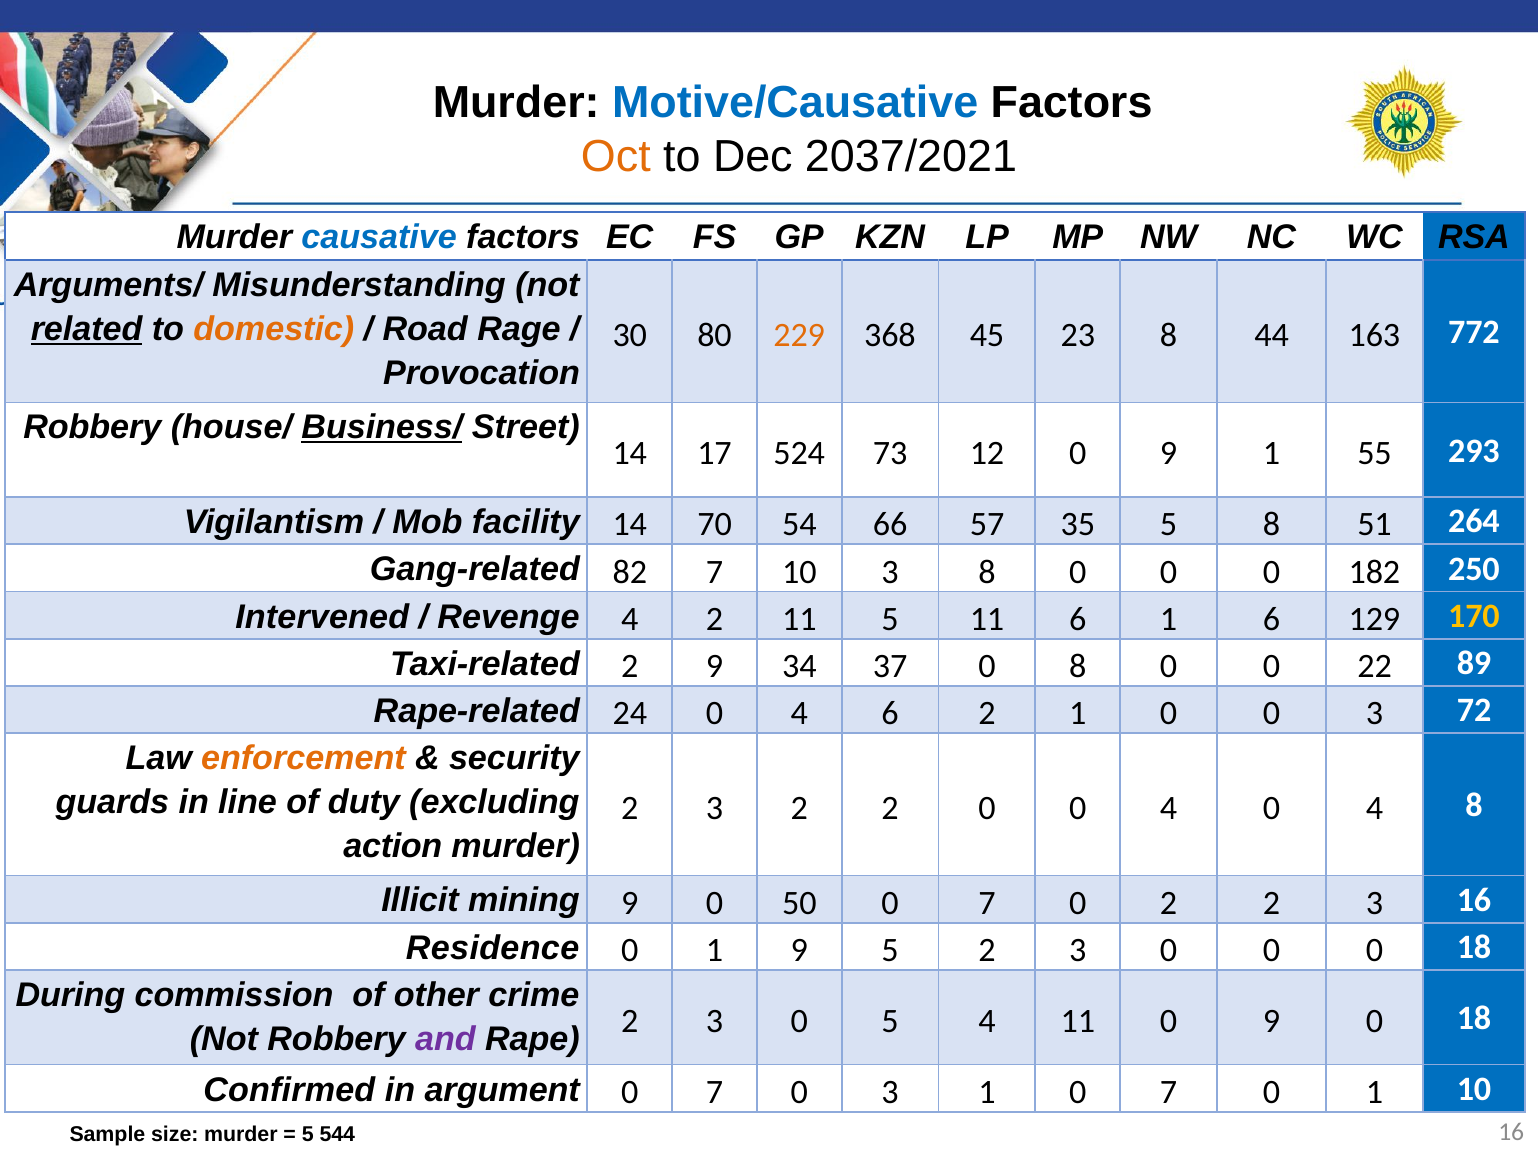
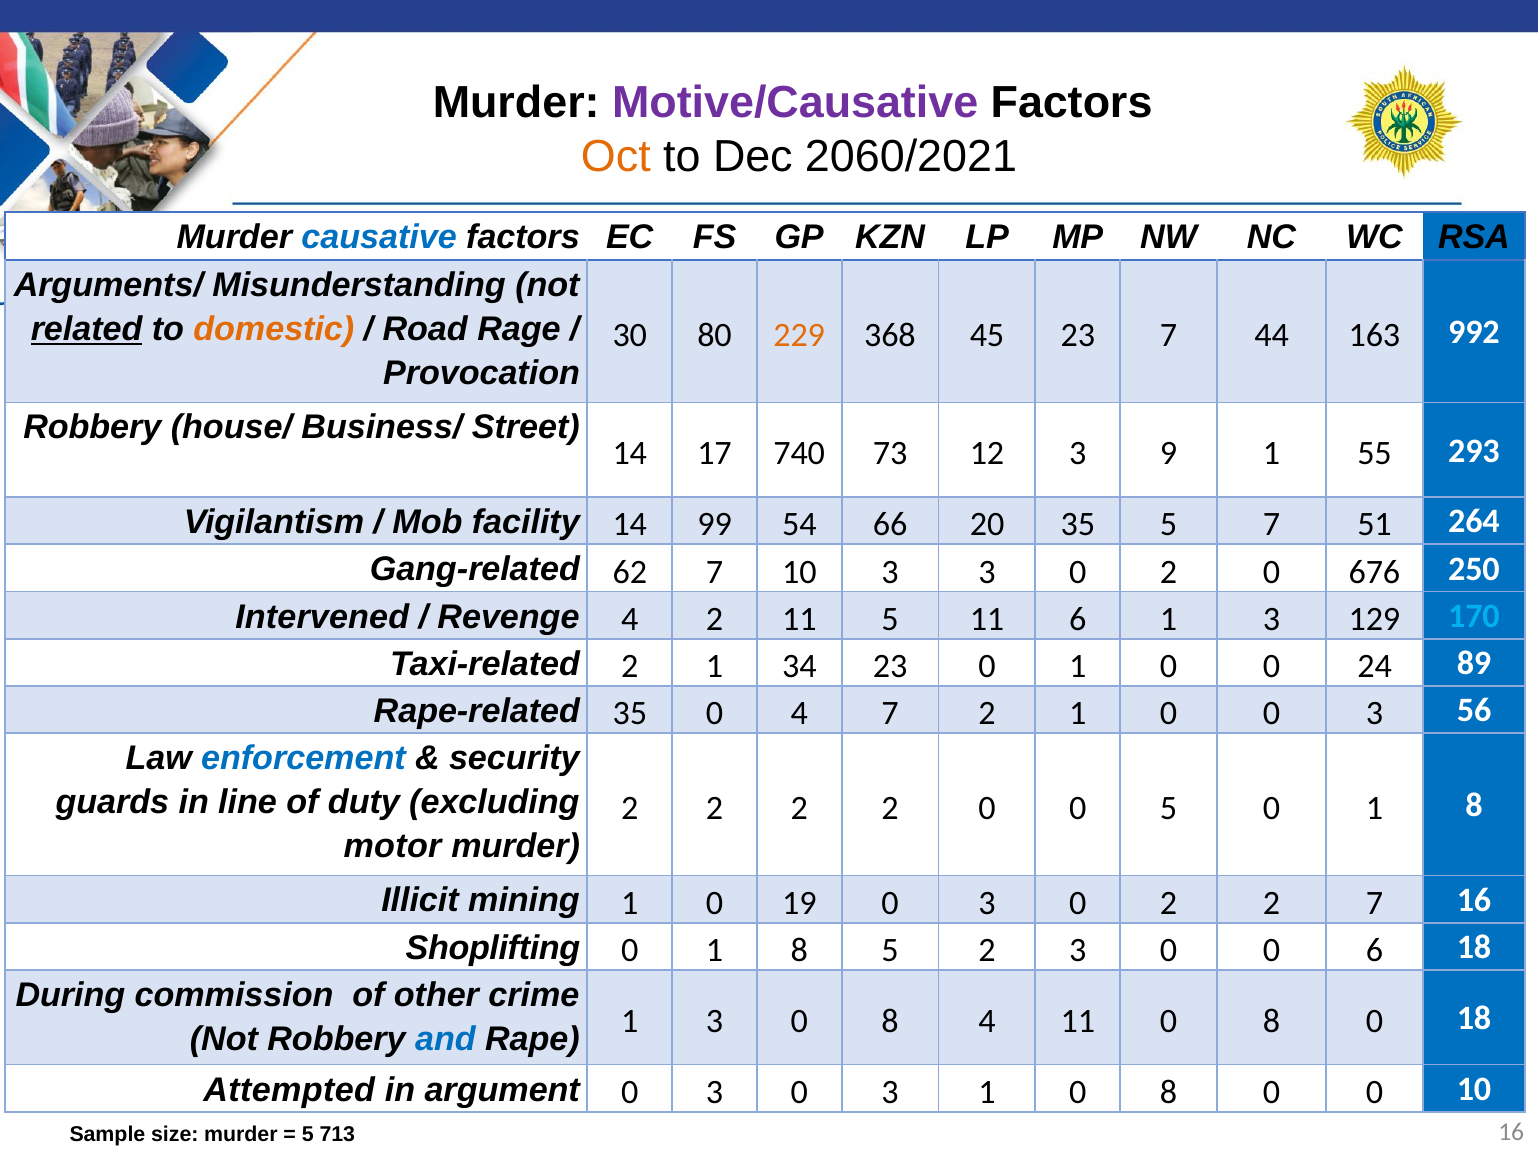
Motive/Causative colour: blue -> purple (795, 102)
2037/2021: 2037/2021 -> 2060/2021 (911, 156)
23 8: 8 -> 7 (1169, 335)
772: 772 -> 992 (1474, 332)
Business/ underline: present -> none (382, 427)
524: 524 -> 740 (799, 453)
12 0: 0 -> 3 (1078, 453)
70: 70 -> 99 (715, 524)
57: 57 -> 20 (987, 524)
5 8: 8 -> 7 (1272, 524)
82: 82 -> 62 (630, 572)
3 8: 8 -> 3 (987, 572)
0: 0 -> 2 (1169, 572)
182: 182 -> 676 (1374, 572)
6 1 6: 6 -> 3 (1272, 619)
170 colour: yellow -> light blue (1474, 616)
Taxi-related 2 9: 9 -> 1 (714, 666)
34 37: 37 -> 23 (890, 666)
8: 8 -> 1 (1078, 666)
22: 22 -> 24 (1375, 666)
Rape-related 24: 24 -> 35 (630, 713)
4 6: 6 -> 7 (890, 713)
72: 72 -> 56 (1474, 710)
enforcement colour: orange -> blue (303, 758)
3: 3 -> 2 (714, 808)
0 0 4: 4 -> 5 (1169, 808)
4: 4 -> 1 (1374, 808)
action: action -> motor (393, 845)
mining 9: 9 -> 1 (630, 903)
50: 50 -> 19 (799, 903)
7: 7 -> 3 (987, 903)
2 2 3: 3 -> 7 (1374, 903)
Residence: Residence -> Shoplifting (493, 948)
9: 9 -> 8 (799, 950)
3 0 0 0: 0 -> 6 (1374, 950)
and colour: purple -> blue (445, 1038)
Rape 2: 2 -> 1 (630, 1020)
3 0 5: 5 -> 8 (890, 1020)
11 0 9: 9 -> 8 (1272, 1020)
Confirmed: Confirmed -> Attempted (289, 1089)
argument 0 7: 7 -> 3 (714, 1092)
1 0 7: 7 -> 8 (1169, 1092)
1: 1 -> 0 (1374, 1092)
544: 544 -> 713 (337, 1134)
